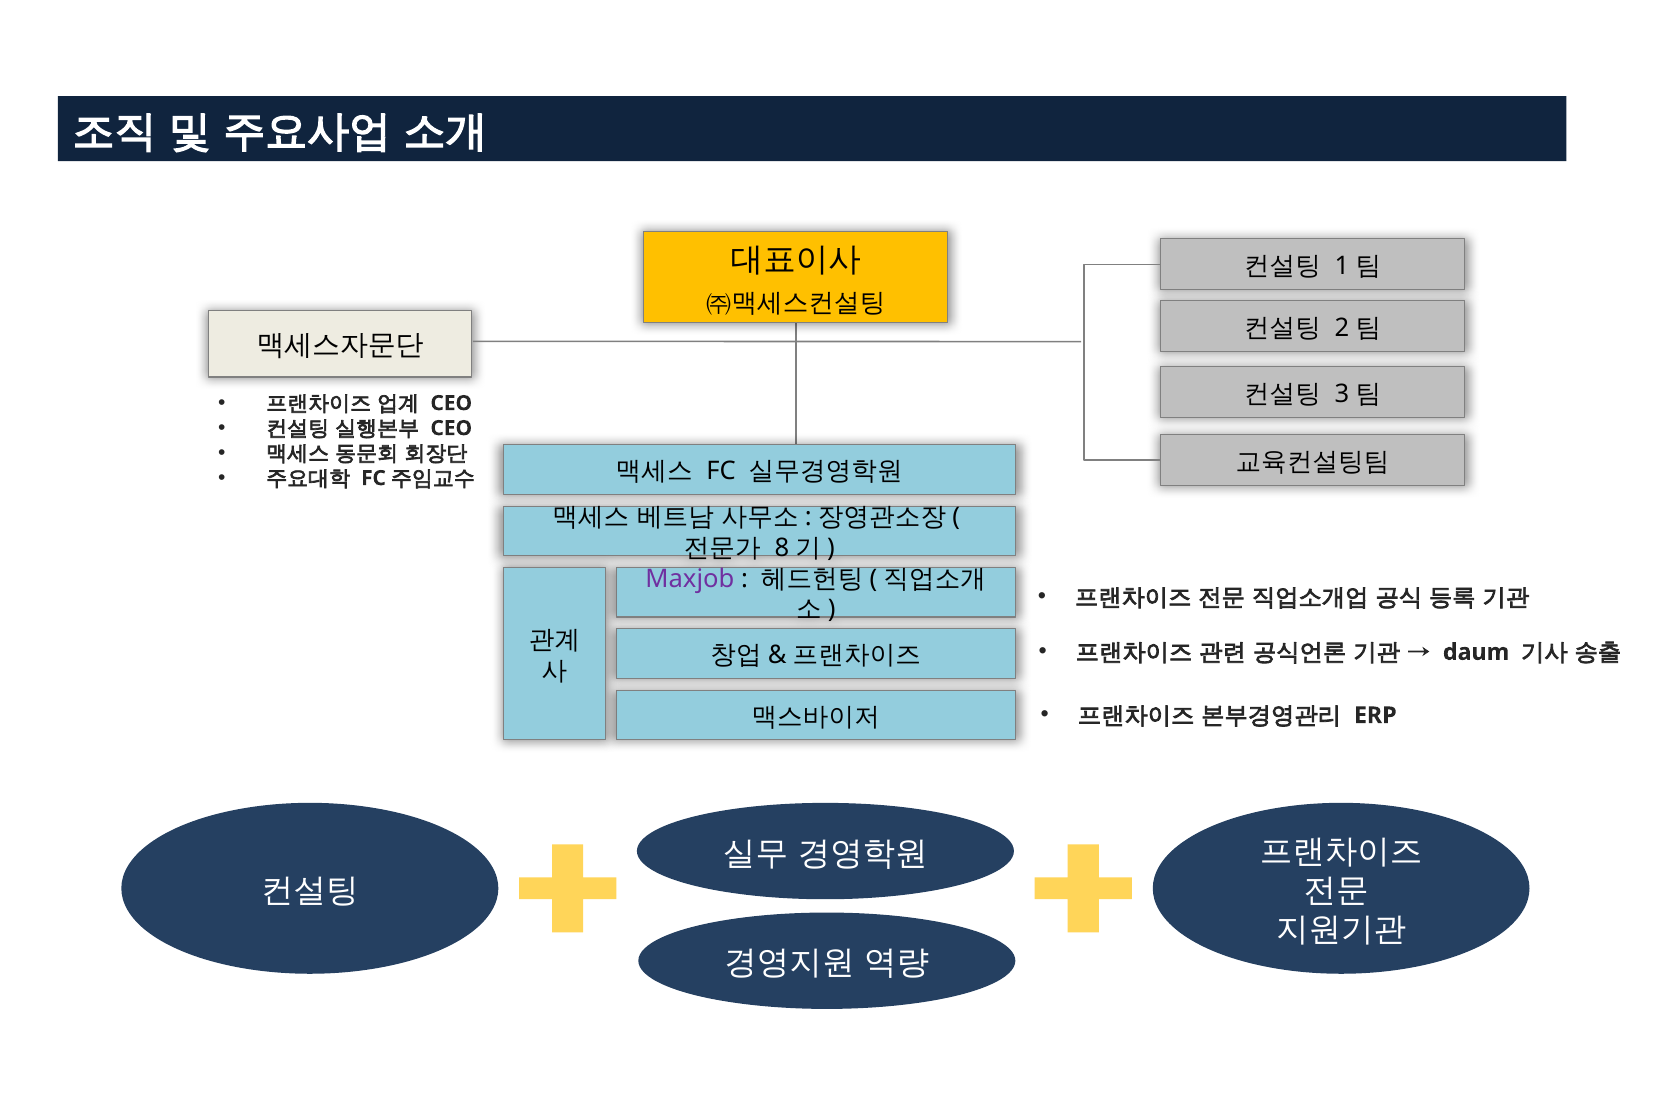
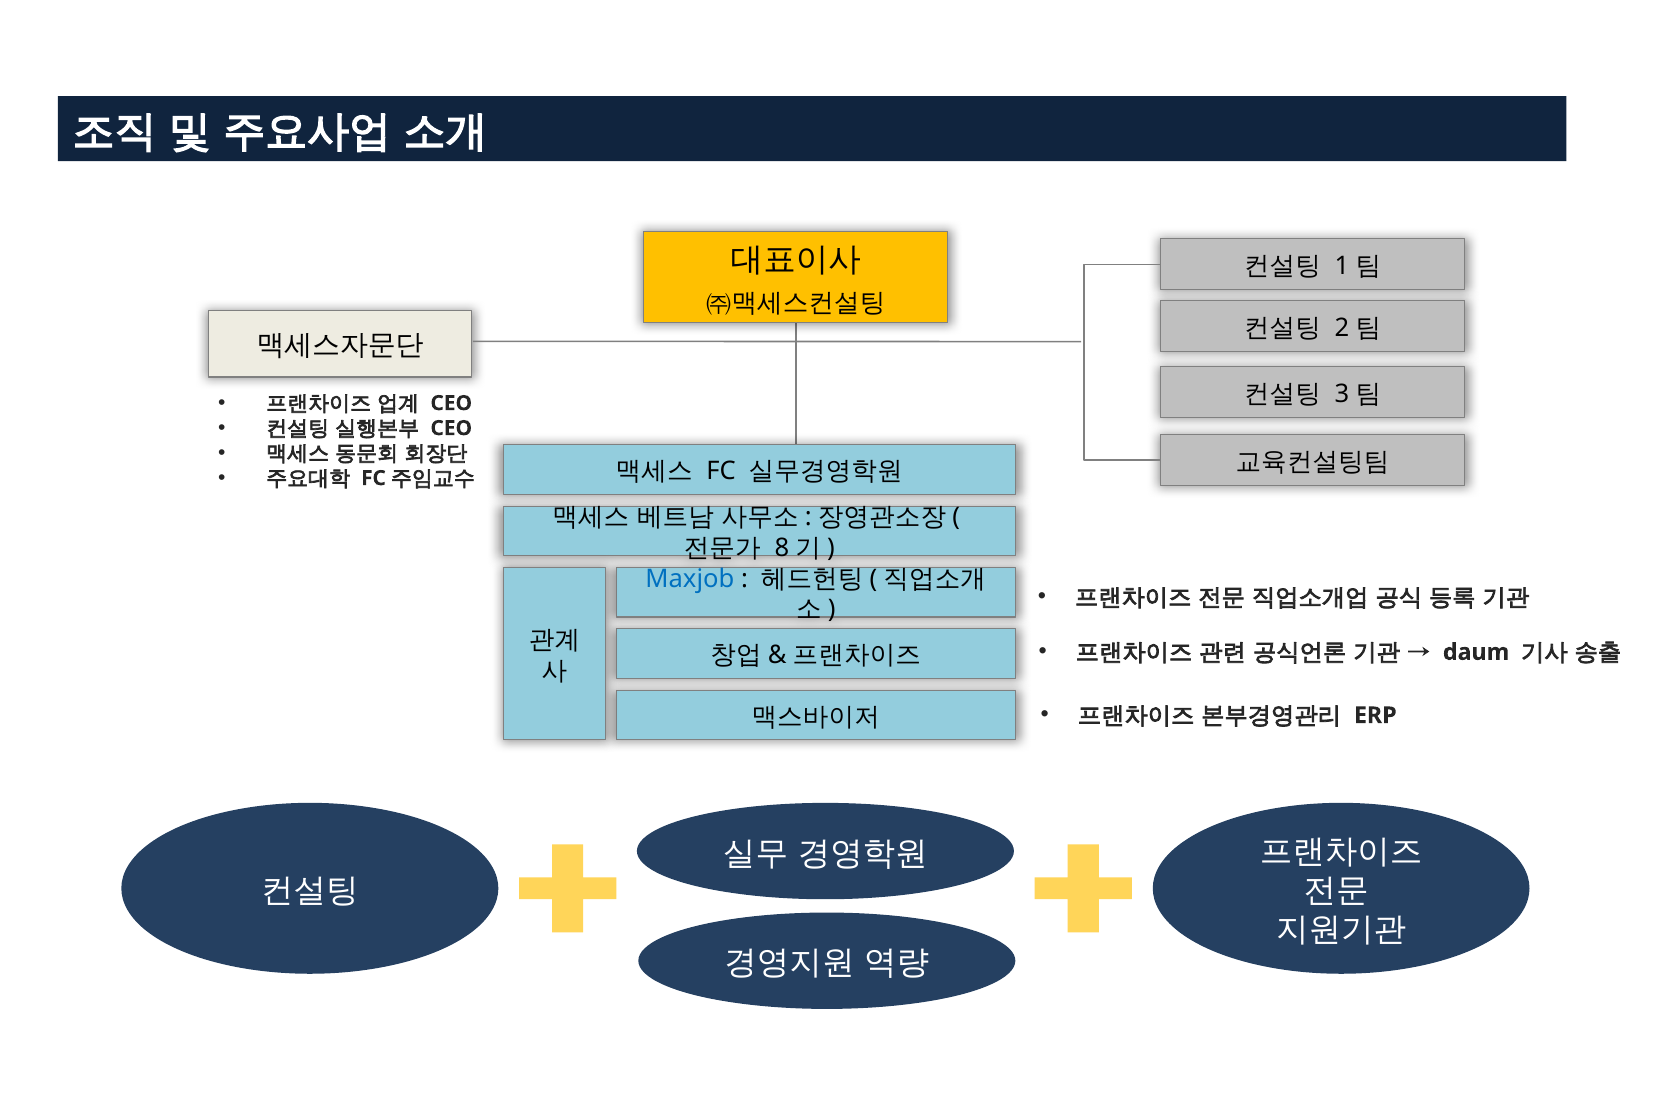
Maxjob colour: purple -> blue (690, 579)
